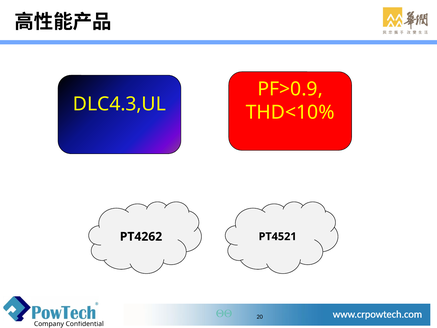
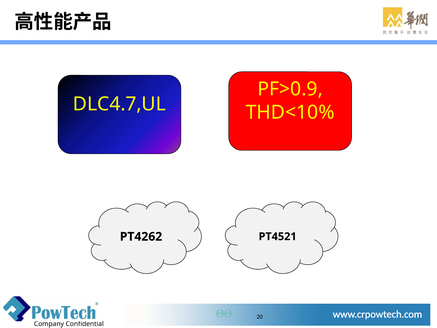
DLC4.3,UL: DLC4.3,UL -> DLC4.7,UL (119, 104)
